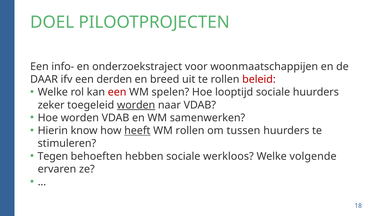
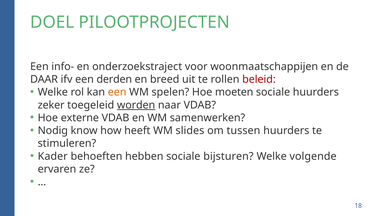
een colour: red -> orange (117, 92)
looptijd: looptijd -> moeten (234, 92)
Hoe worden: worden -> externe (80, 118)
Hierin: Hierin -> Nodig (53, 130)
heeft underline: present -> none (137, 130)
WM rollen: rollen -> slides (190, 130)
Tegen: Tegen -> Kader (53, 156)
werkloos: werkloos -> bijsturen (228, 156)
